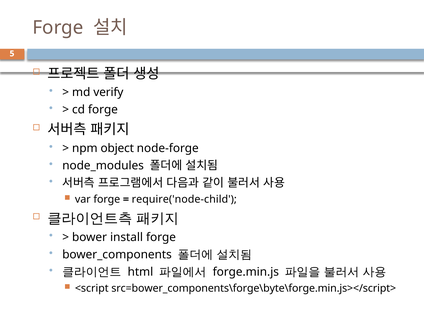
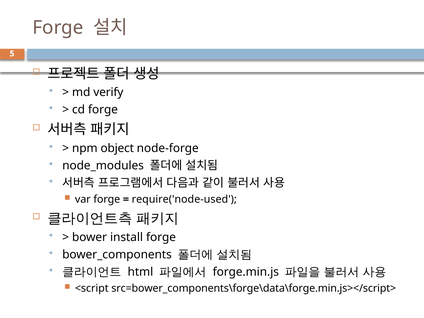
require('node-child: require('node-child -> require('node-used (184, 199)
src=bower_components\forge\byte\forge.min.js></script>: src=bower_components\forge\byte\forge.min.js></script> -> src=bower_components\forge\data\forge.min.js></script> (254, 288)
